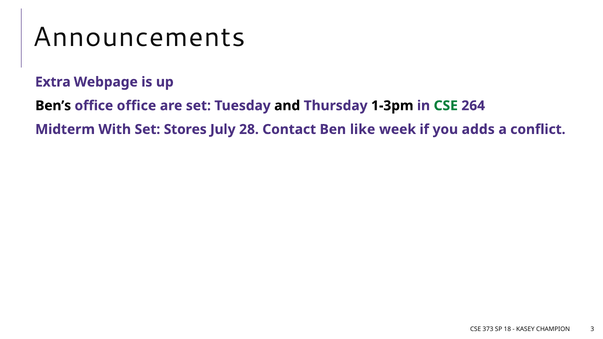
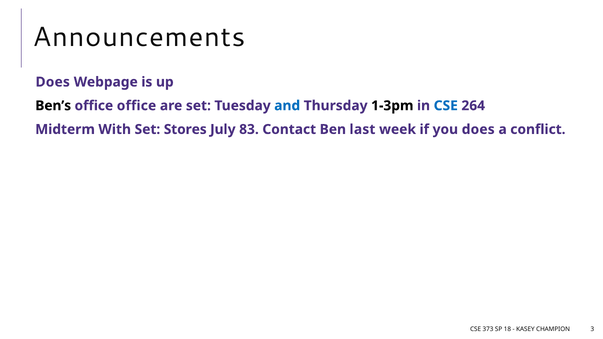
Extra: Extra -> Does (53, 82)
and colour: black -> blue (287, 106)
CSE colour: green -> blue (446, 106)
28: 28 -> 83 (249, 129)
like: like -> last (363, 129)
you adds: adds -> does (478, 129)
